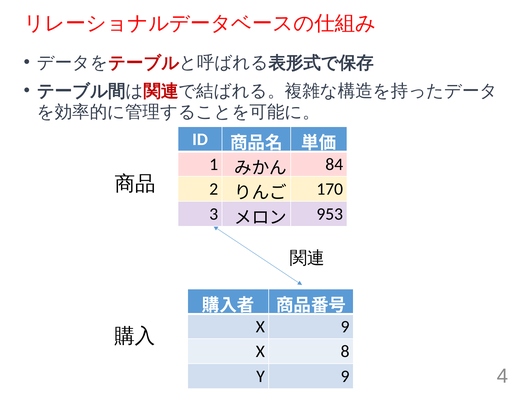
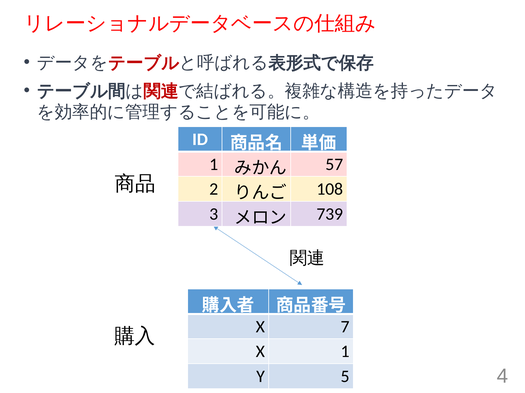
84: 84 -> 57 (334, 165)
170: 170 -> 108 (330, 190)
953: 953 -> 739 (330, 215)
X 9: 9 -> 7 (345, 327)
X 8: 8 -> 1 (345, 352)
Y 9: 9 -> 5 (345, 377)
